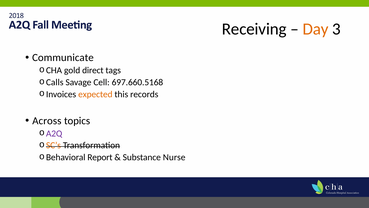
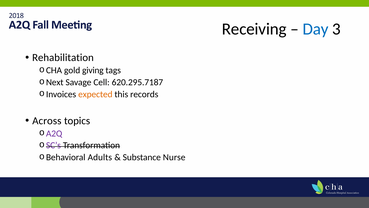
Day colour: orange -> blue (316, 29)
Communicate: Communicate -> Rehabilitation (63, 58)
direct: direct -> giving (93, 70)
Calls: Calls -> Next (55, 82)
697.660.5168: 697.660.5168 -> 620.295.7187 (137, 82)
SC’s colour: orange -> purple (53, 145)
Report: Report -> Adults (100, 157)
